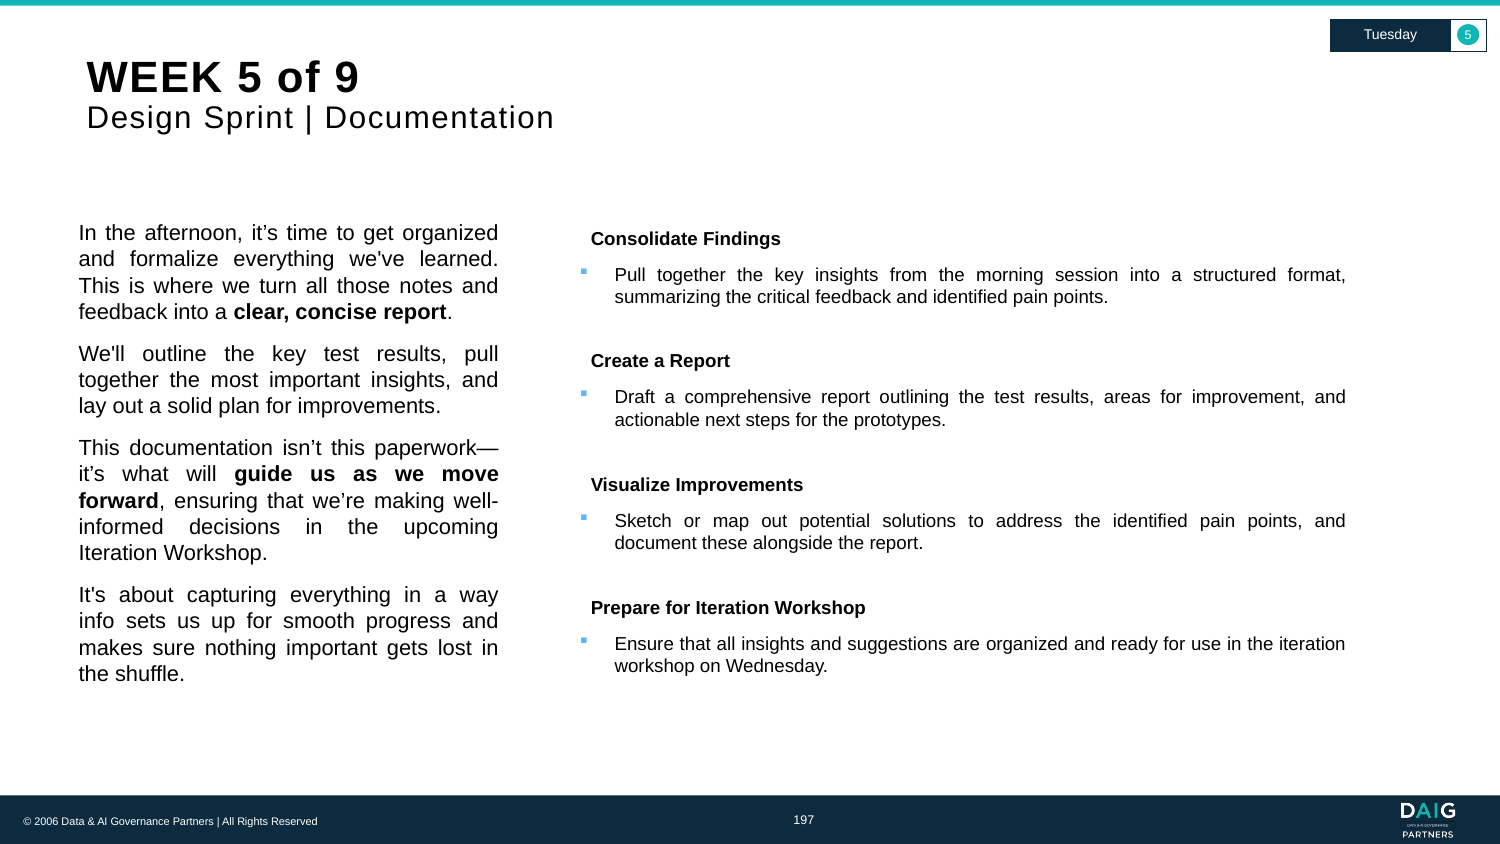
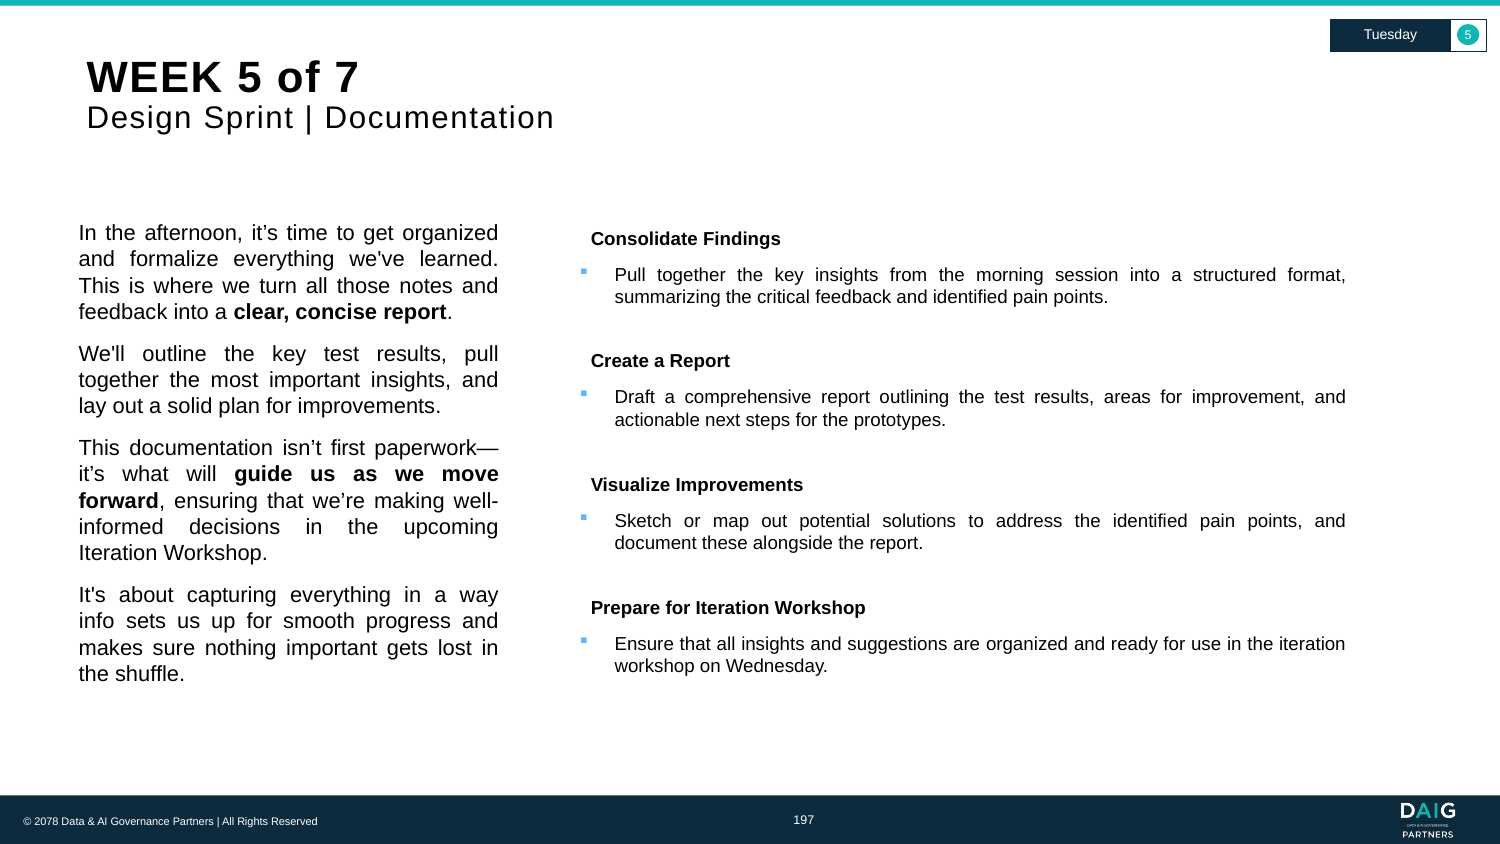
9: 9 -> 7 (347, 78)
isn’t this: this -> first (348, 448)
2006: 2006 -> 2078 (46, 822)
